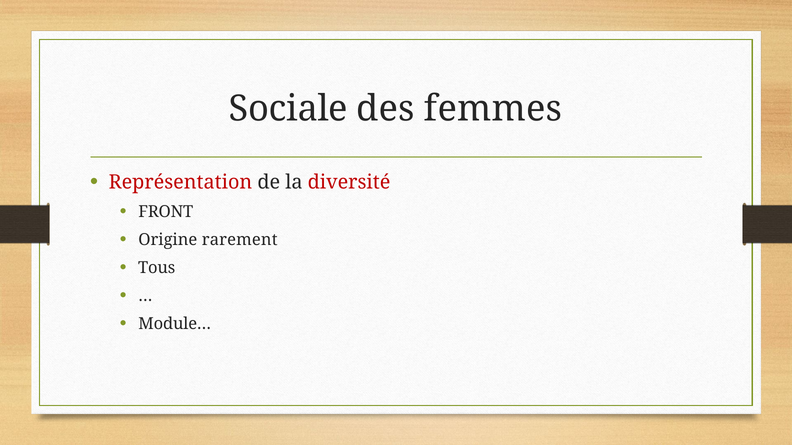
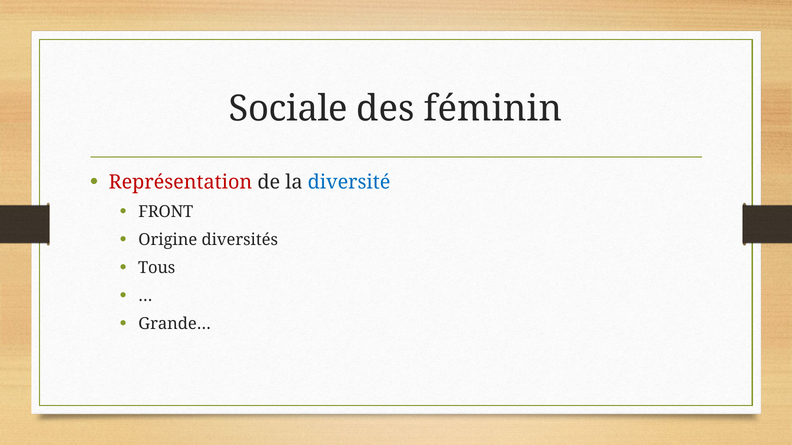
femmes: femmes -> féminin (493, 109)
diversité colour: red -> blue (349, 182)
rarement: rarement -> diversités (240, 240)
Module…: Module… -> Grande… (175, 324)
